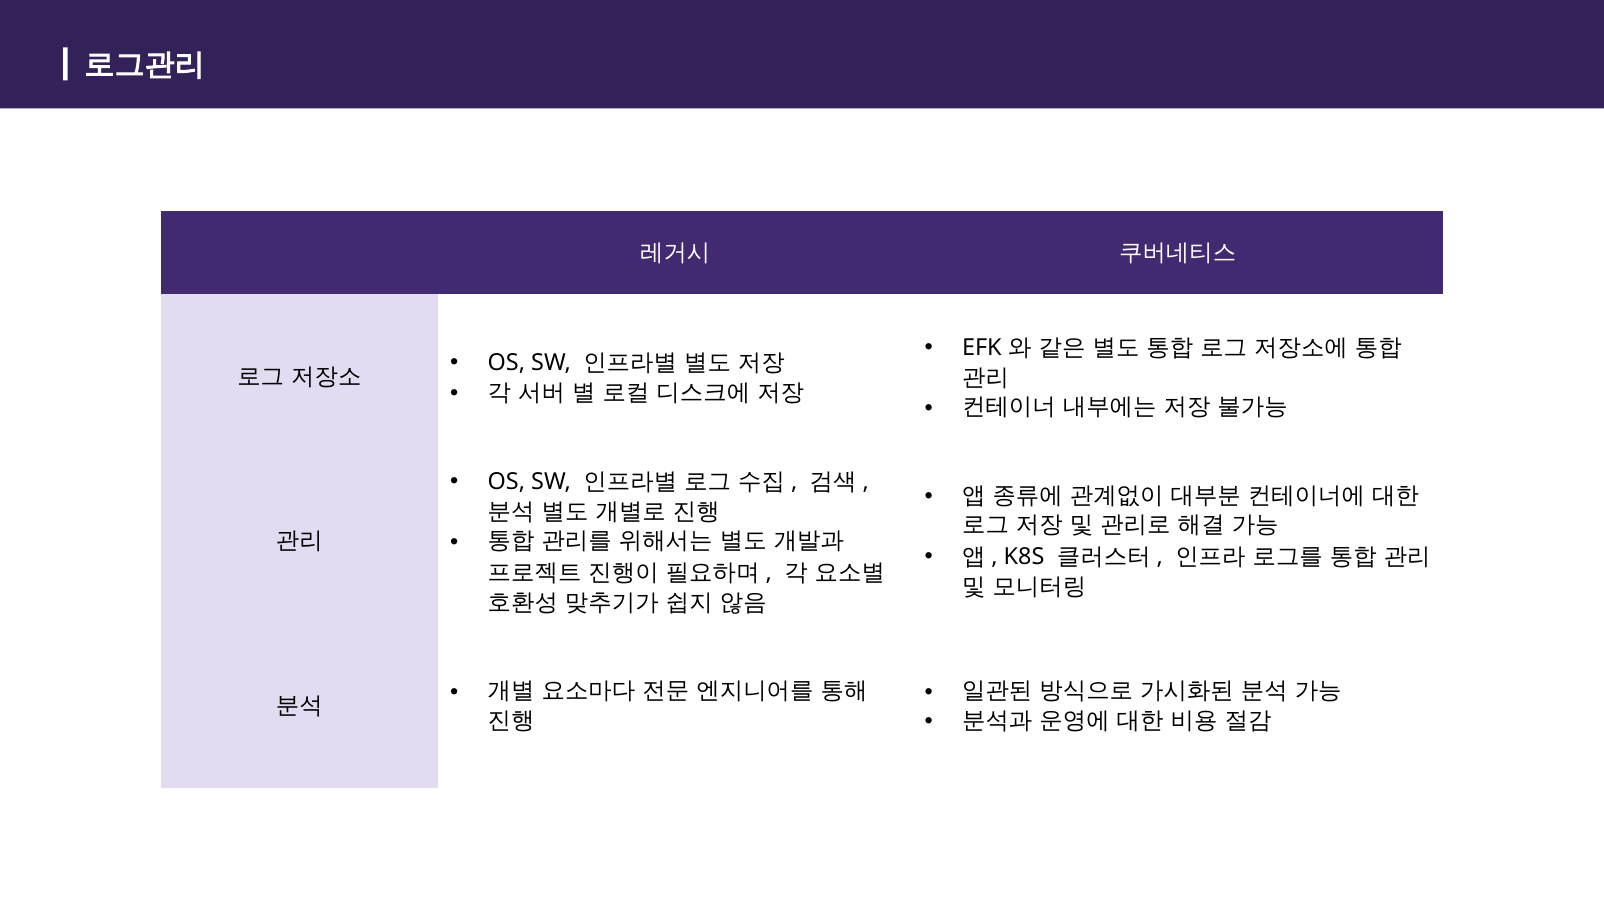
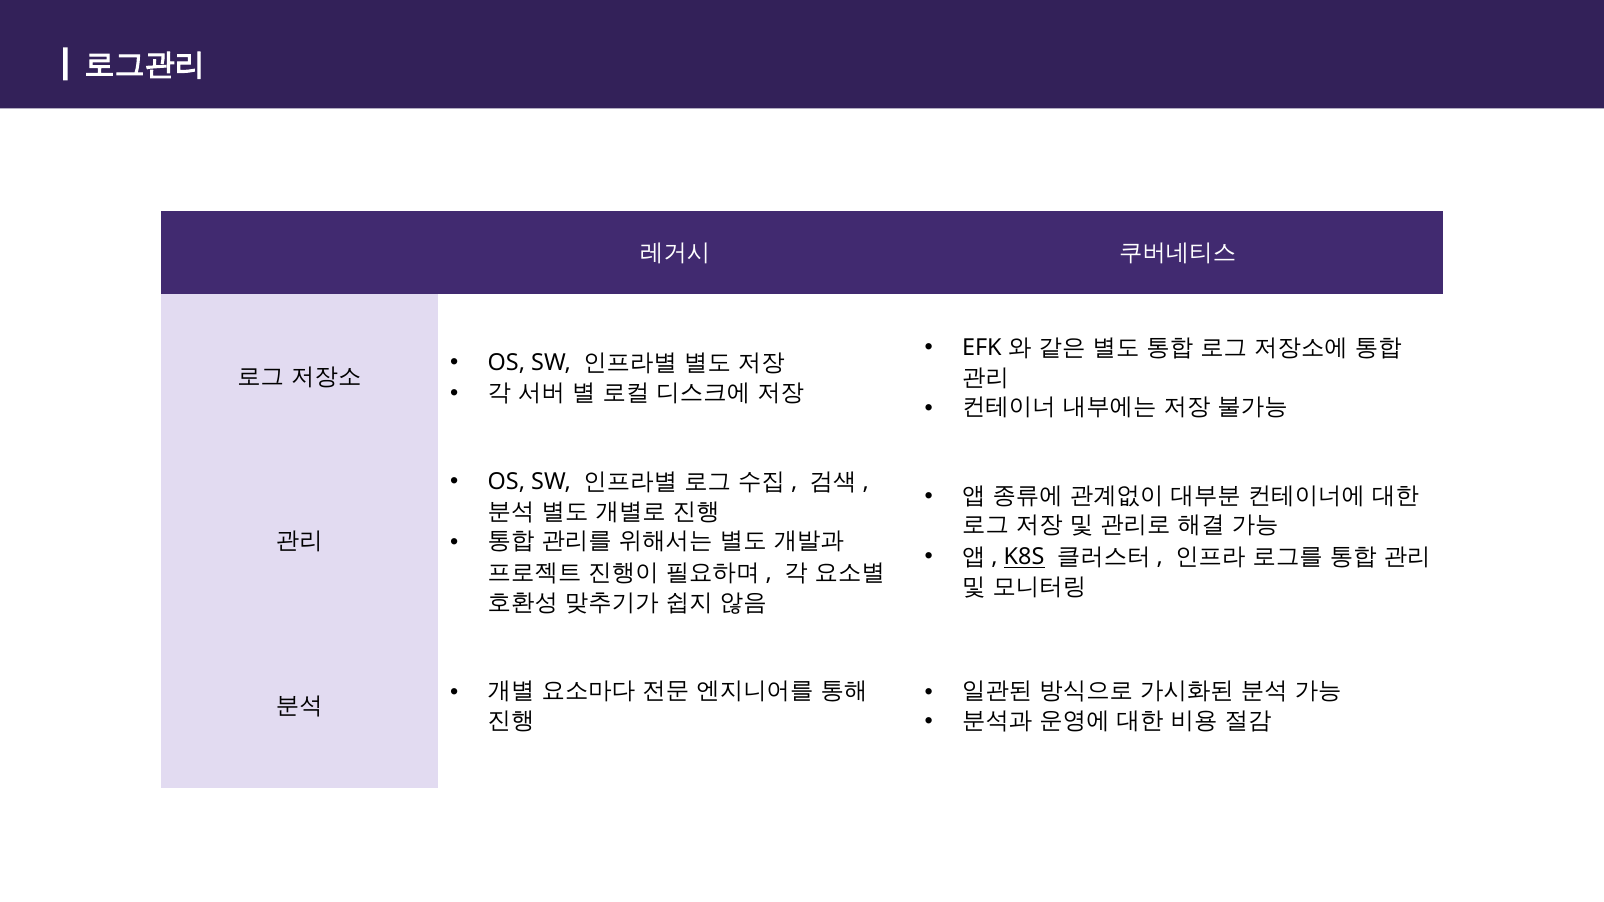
K8S underline: none -> present (1024, 557)
